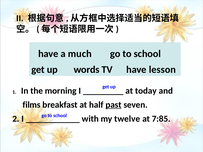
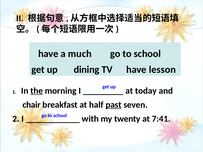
words: words -> dining (87, 70)
the underline: none -> present (37, 91)
films: films -> chair (32, 105)
twelve: twelve -> twenty (127, 119)
7:85: 7:85 -> 7:41 (161, 119)
